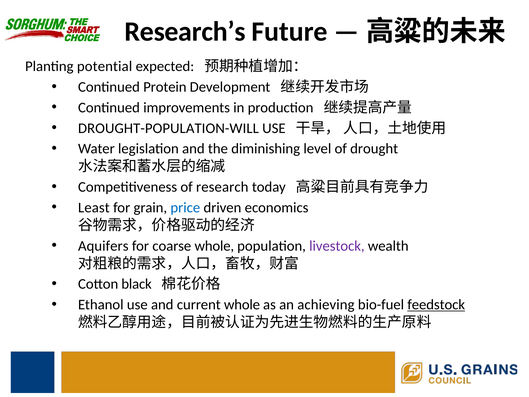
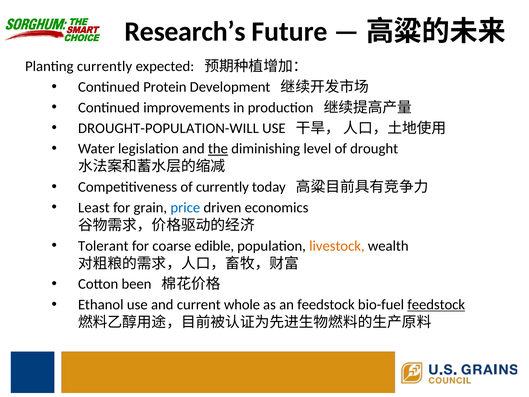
Planting potential: potential -> currently (105, 66)
the underline: none -> present (218, 149)
of research: research -> currently (222, 187)
Aquifers: Aquifers -> Tolerant (103, 246)
coarse whole: whole -> edible (214, 246)
livestock colour: purple -> orange (337, 246)
black: black -> been (137, 284)
an achieving: achieving -> feedstock (326, 305)
